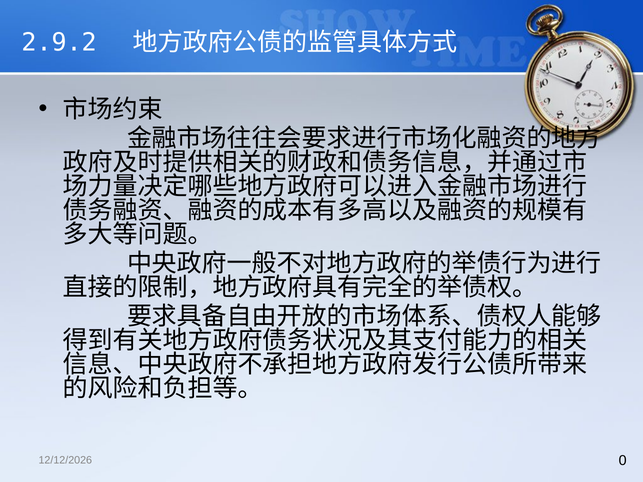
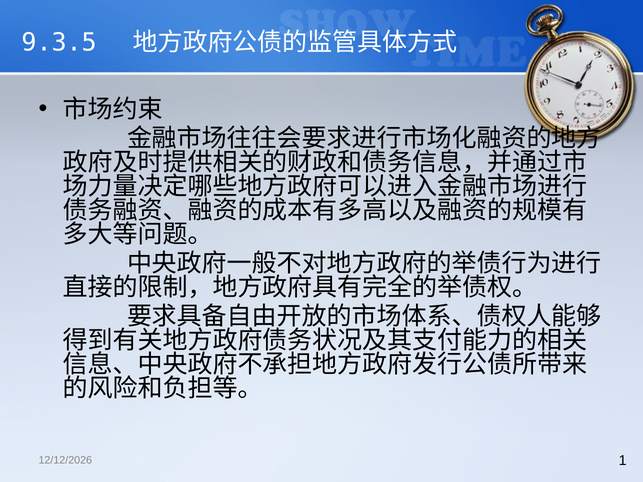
2.9.2: 2.9.2 -> 9.3.5 (59, 42)
0: 0 -> 1 (623, 461)
